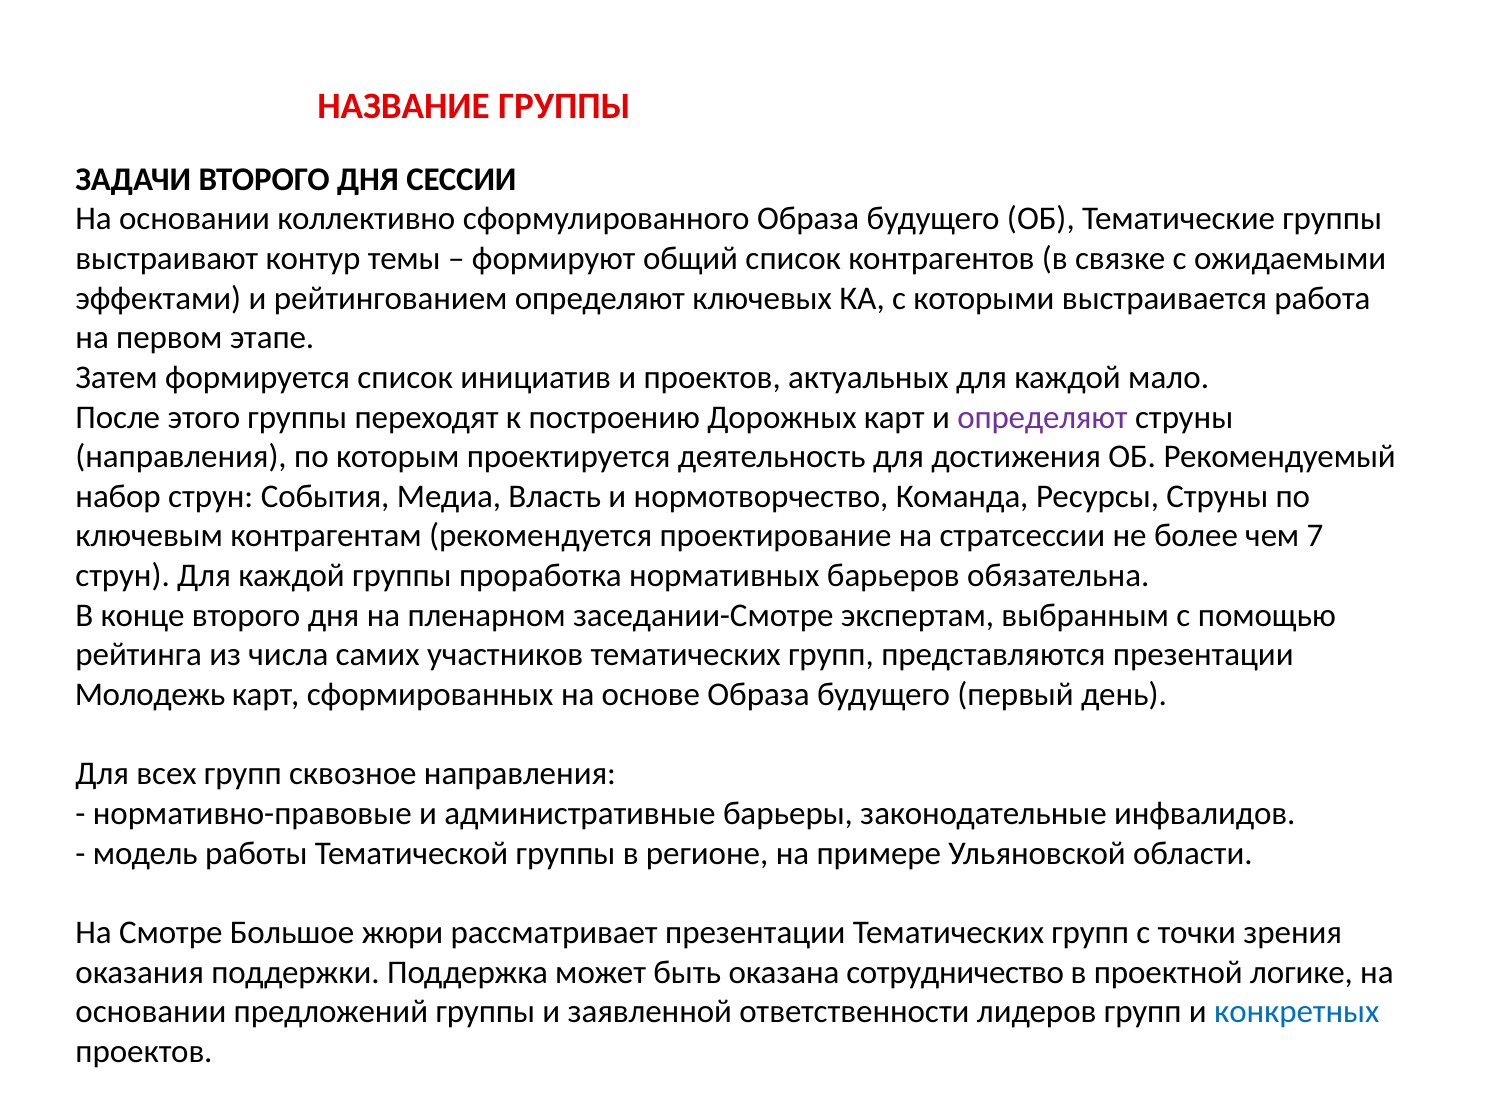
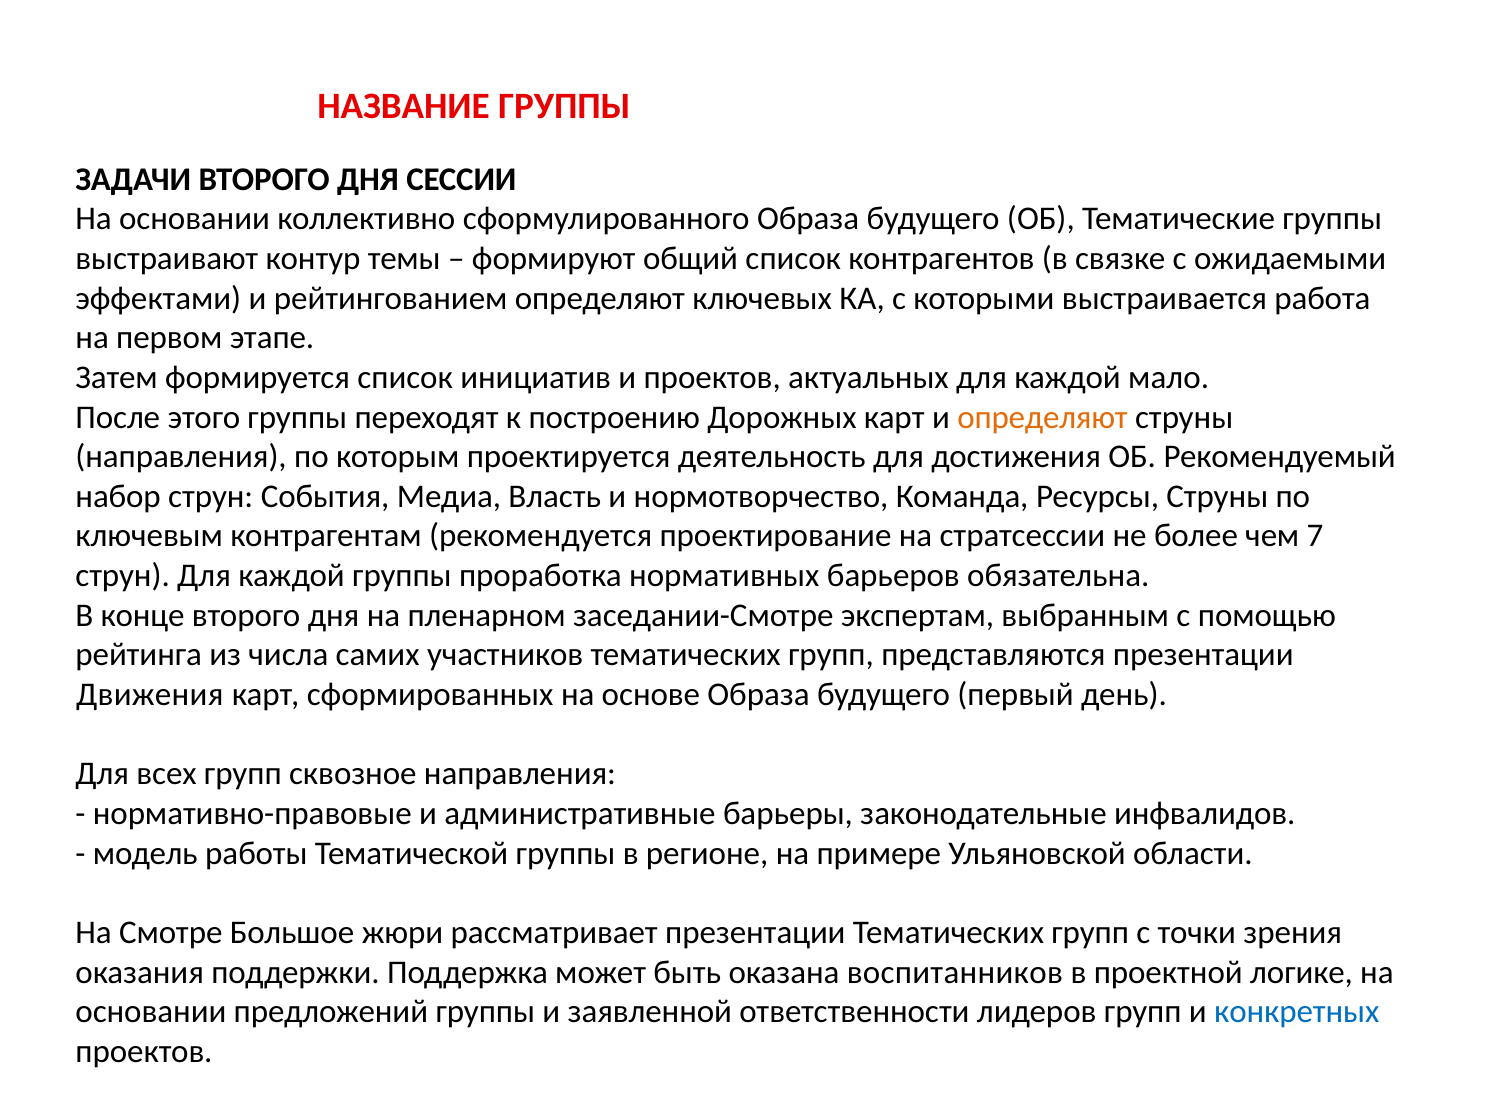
определяют colour: purple -> orange (1043, 417)
Молодежь: Молодежь -> Движения (150, 694)
сотрудничество: сотрудничество -> воспитанников (955, 972)
